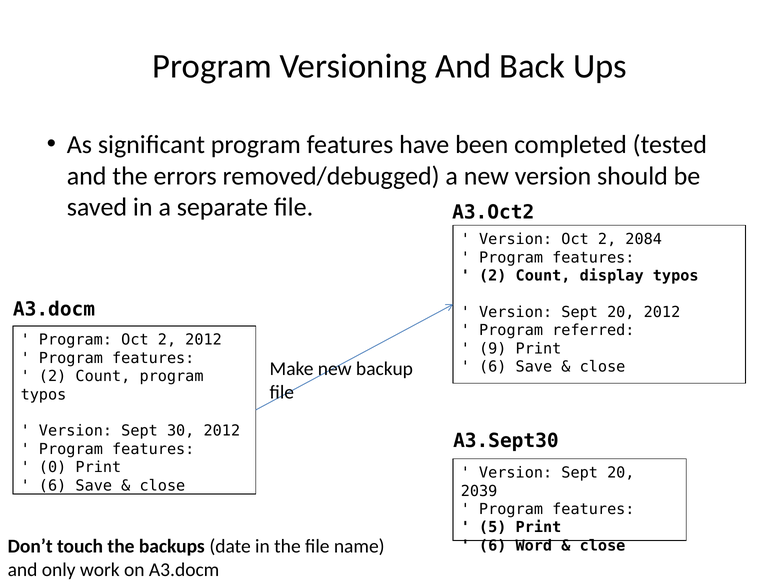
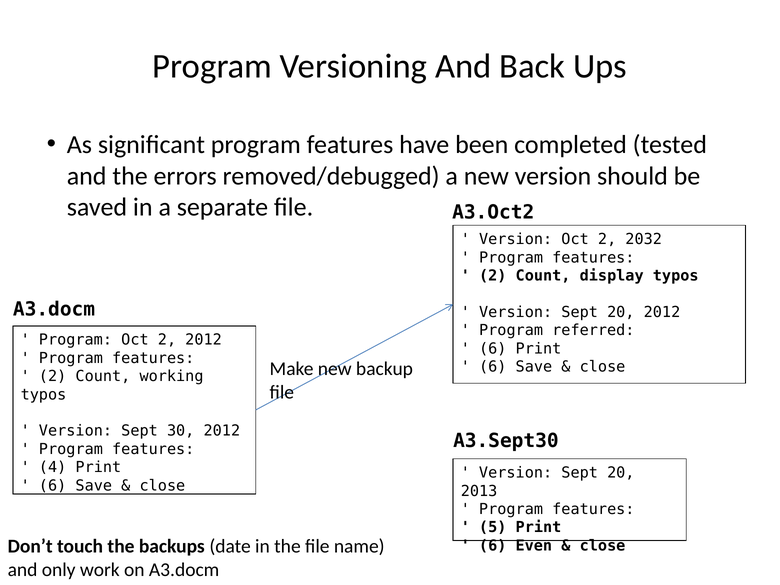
2084: 2084 -> 2032 (644, 239)
9: 9 -> 6 (493, 349)
Count program: program -> working (172, 376)
0: 0 -> 4 (53, 467)
2039: 2039 -> 2013 (479, 491)
Word: Word -> Even (534, 546)
